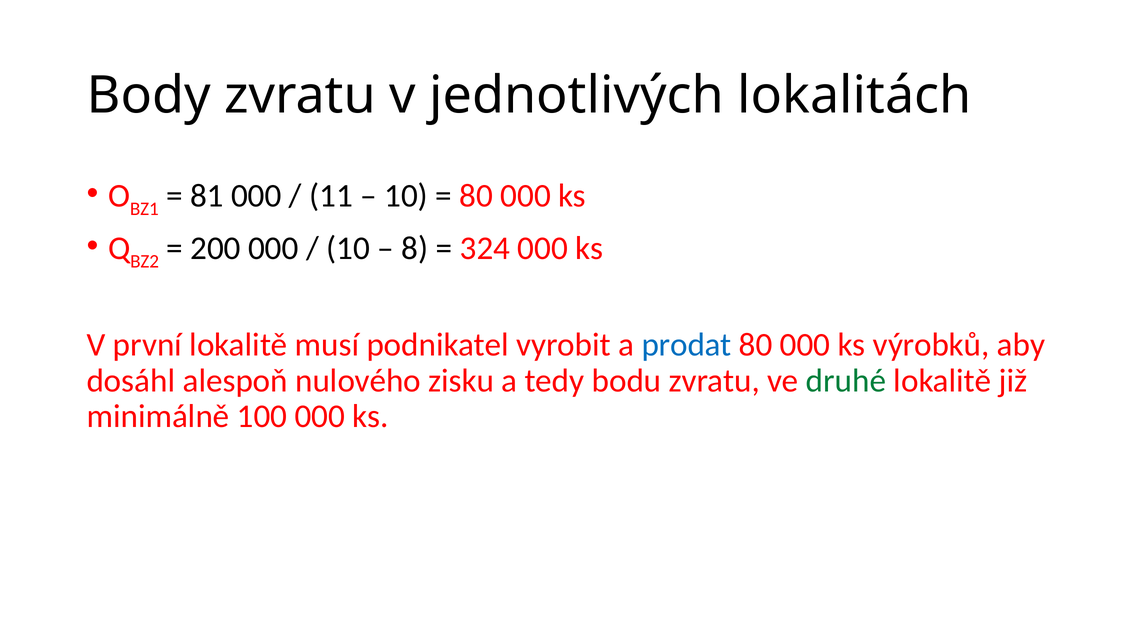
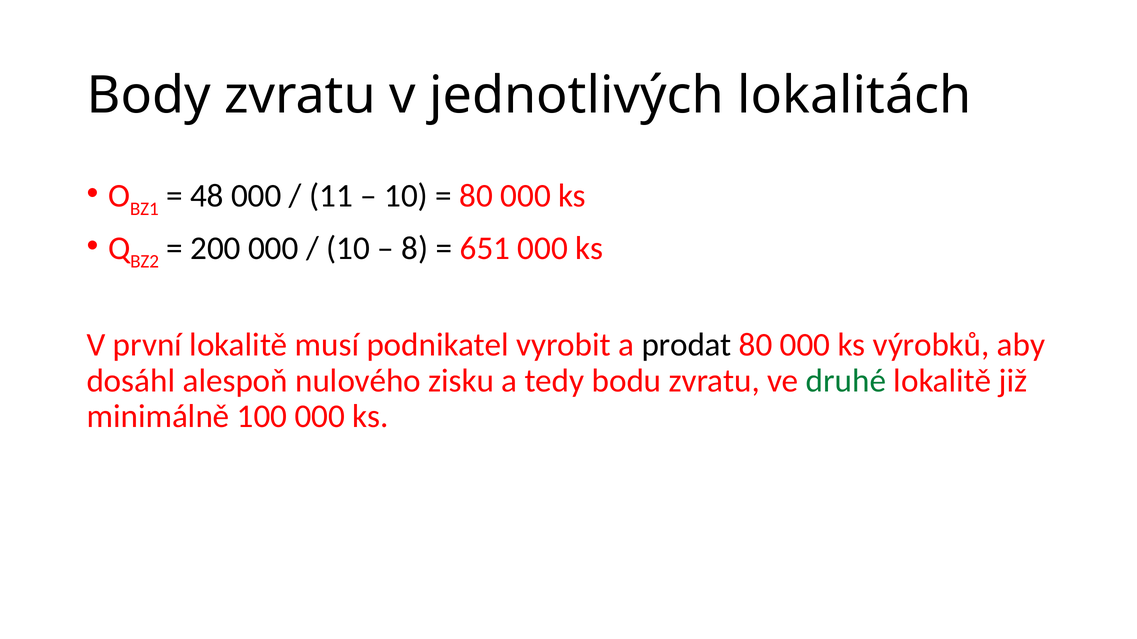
81: 81 -> 48 (207, 196)
324: 324 -> 651 (485, 249)
prodat colour: blue -> black (687, 345)
